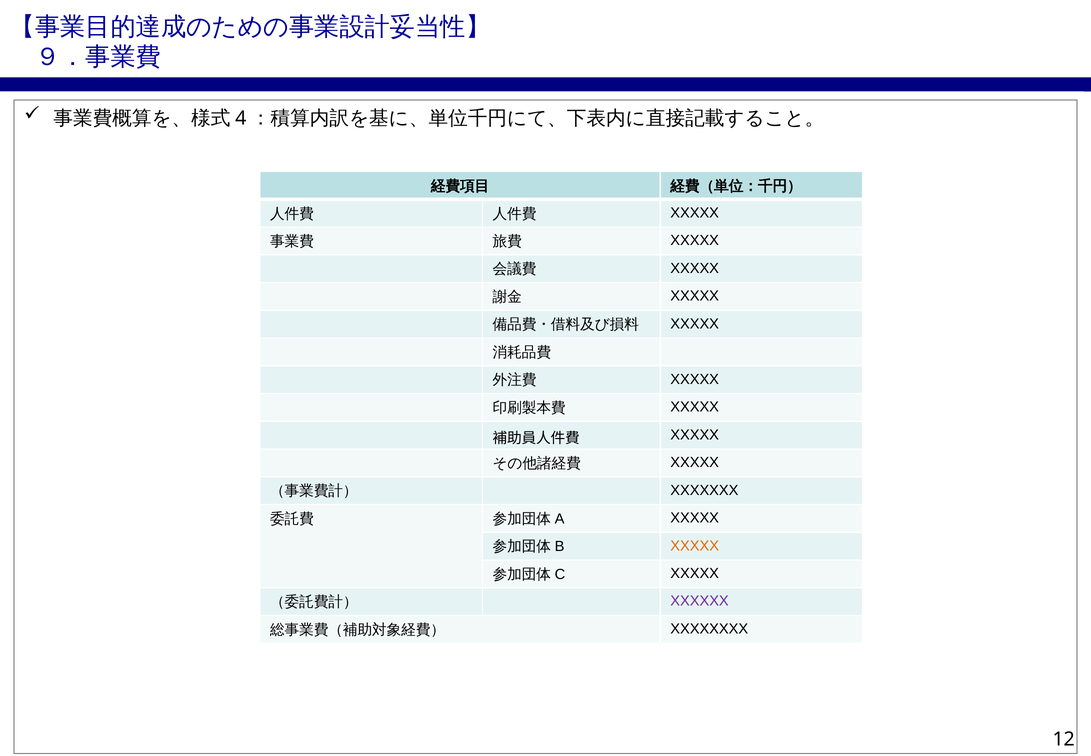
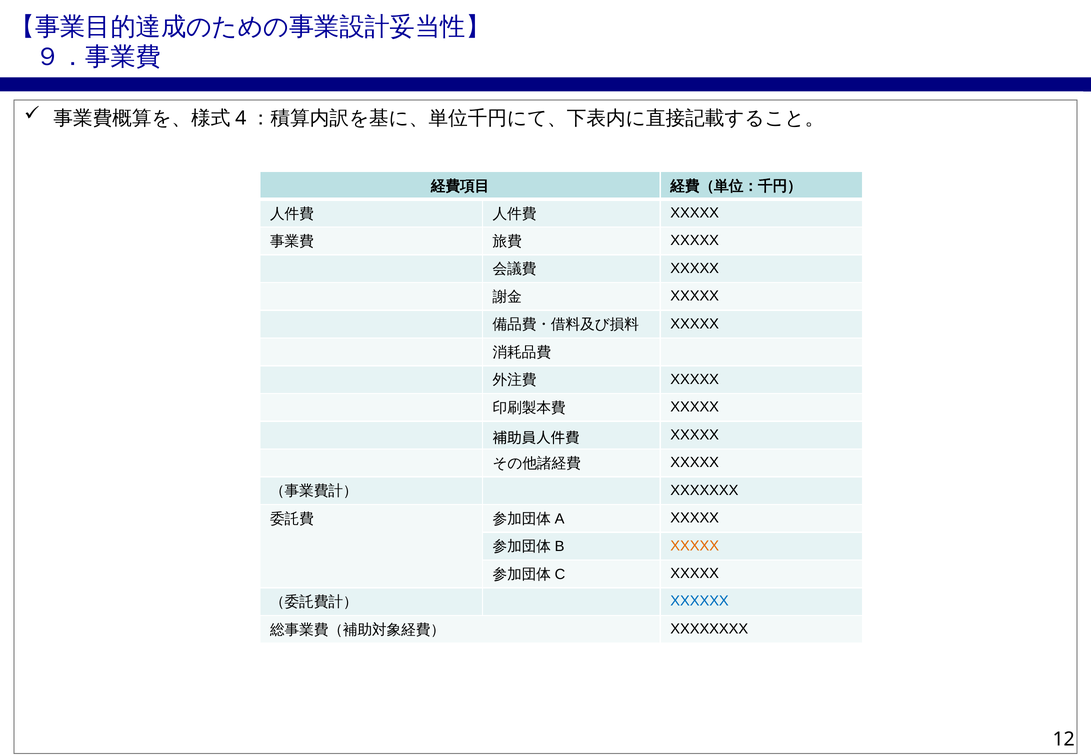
XXXXXX colour: purple -> blue (700, 601)
